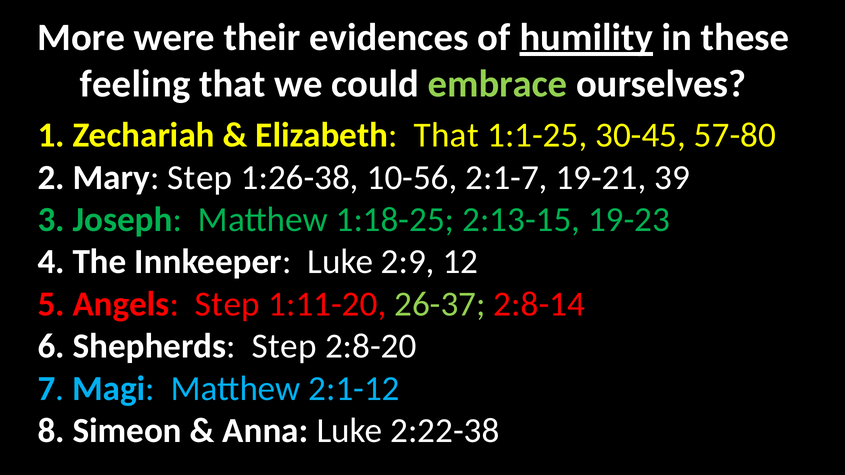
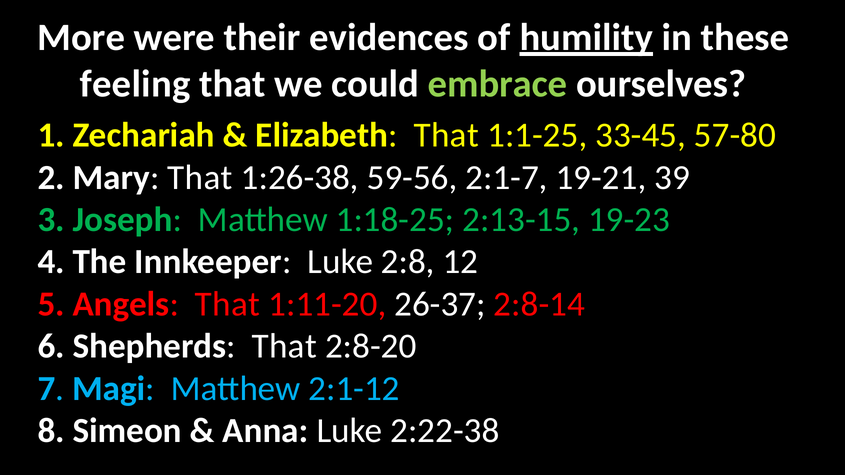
30-45: 30-45 -> 33-45 (641, 135)
Mary Step: Step -> That (200, 178)
10-56: 10-56 -> 59-56 (412, 178)
2:9: 2:9 -> 2:8 (408, 262)
Angels Step: Step -> That (227, 304)
26-37 colour: light green -> white (440, 304)
Shepherds Step: Step -> That (284, 347)
